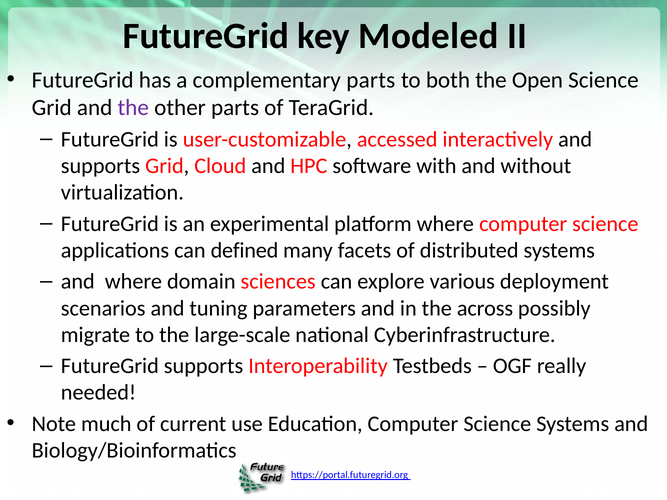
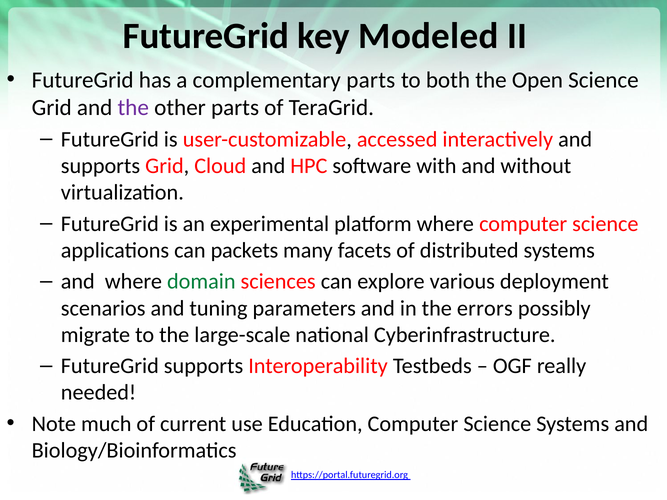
defined: defined -> packets (244, 251)
domain colour: black -> green (201, 282)
across: across -> errors (485, 308)
